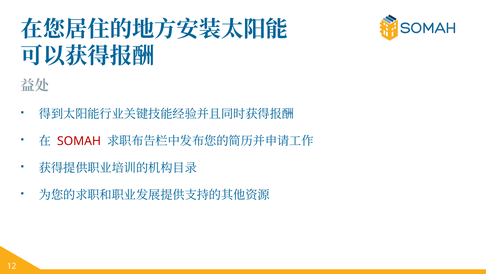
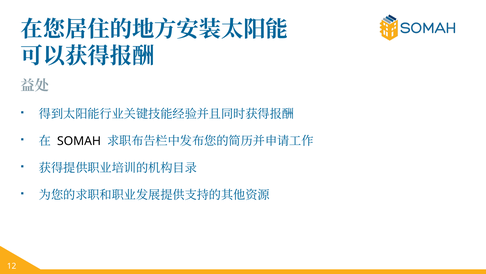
SOMAH colour: red -> black (79, 141)
